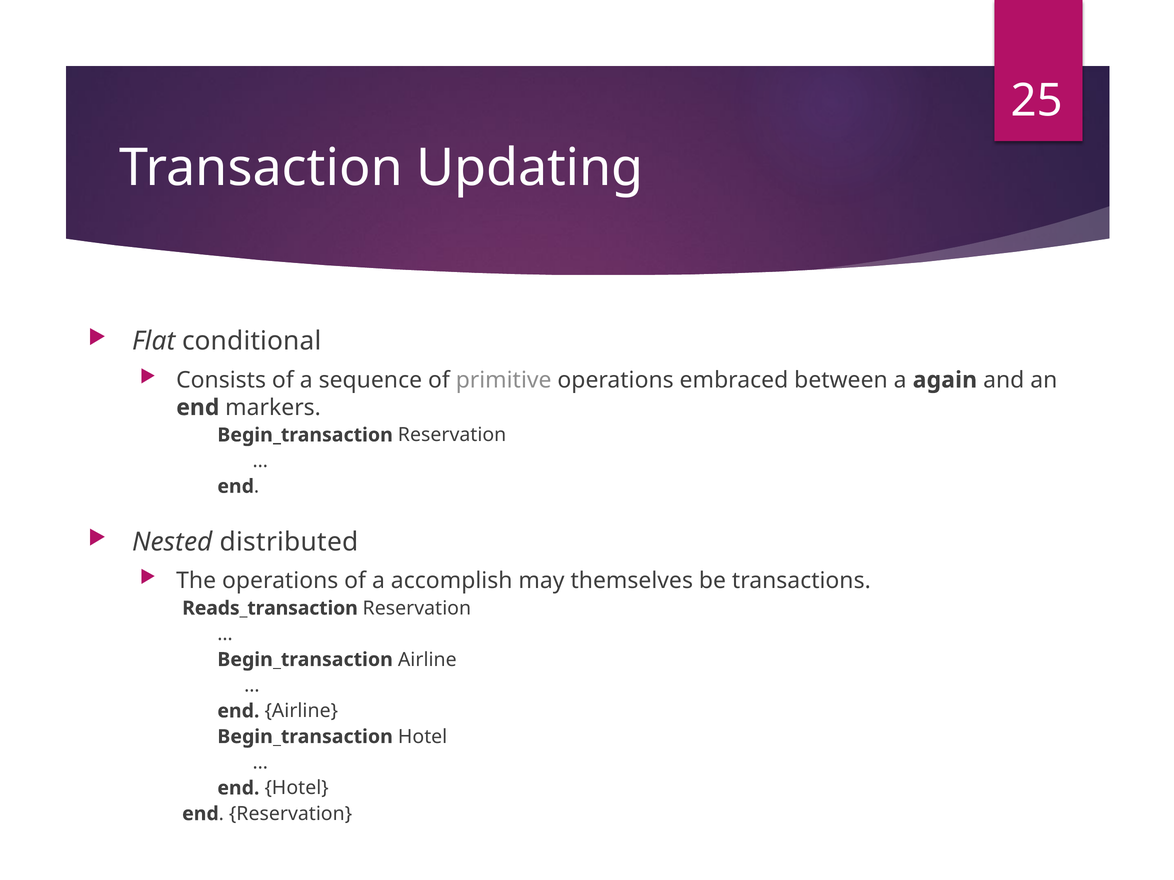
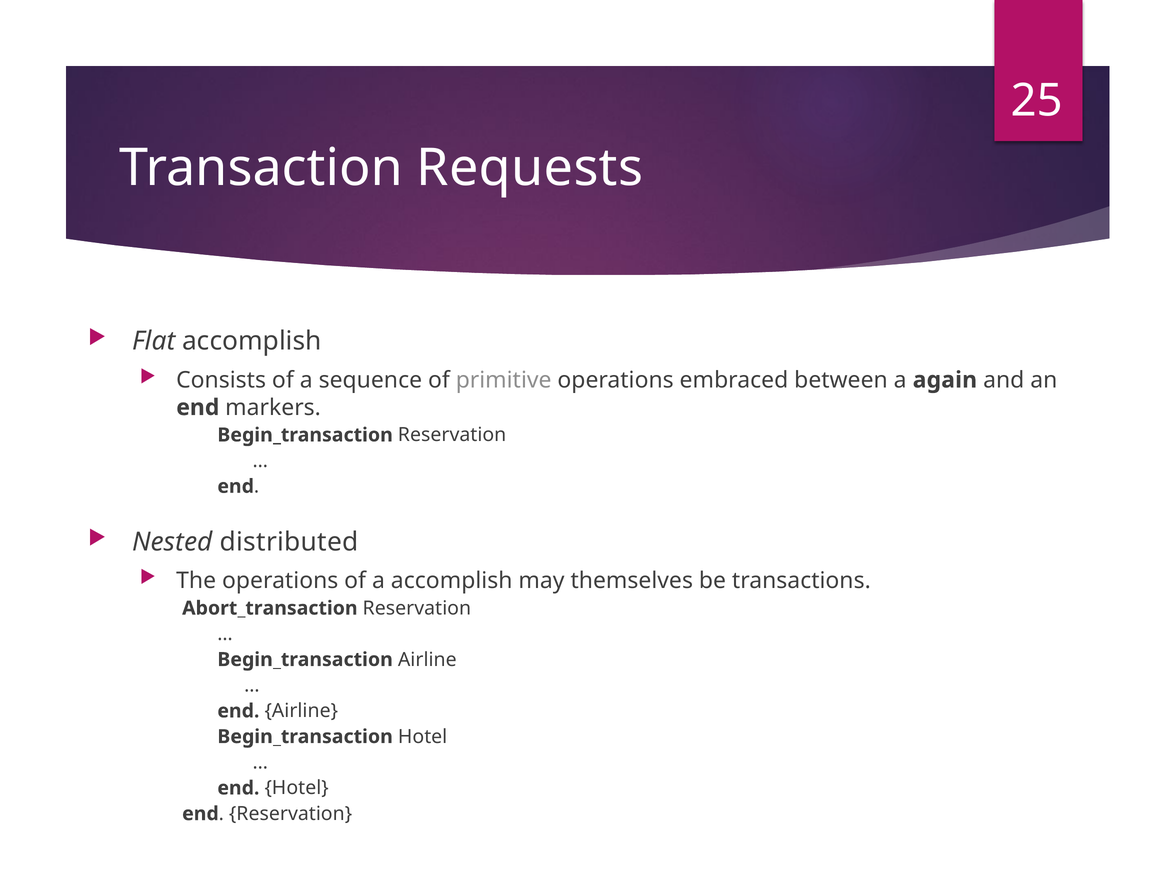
Updating: Updating -> Requests (530, 168)
Flat conditional: conditional -> accomplish (252, 341)
Reads_transaction: Reads_transaction -> Abort_transaction (270, 609)
